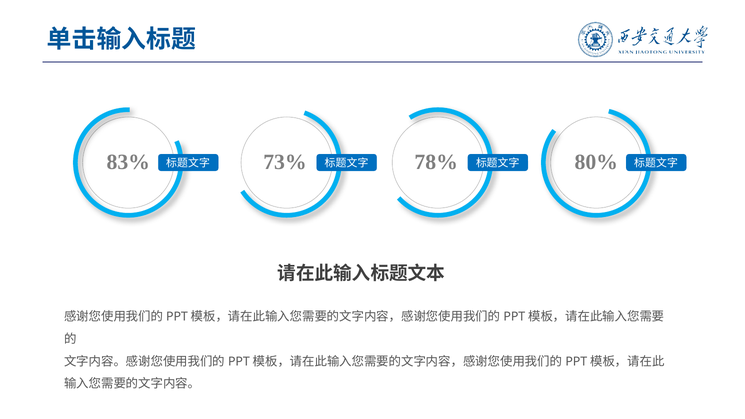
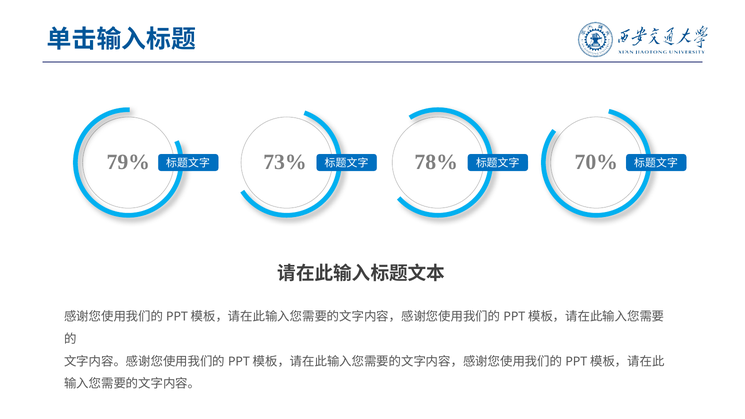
83%: 83% -> 79% (128, 162)
80%: 80% -> 70% (596, 162)
